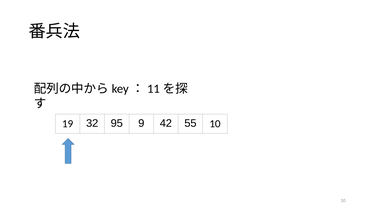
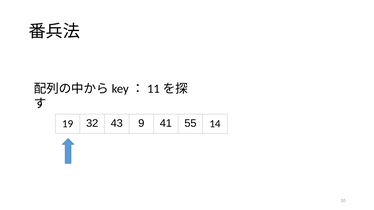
95: 95 -> 43 (117, 124)
42: 42 -> 41 (166, 124)
55 10: 10 -> 14 (215, 124)
